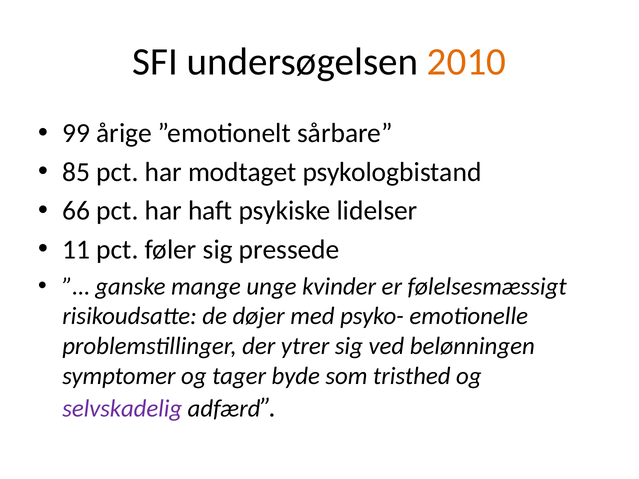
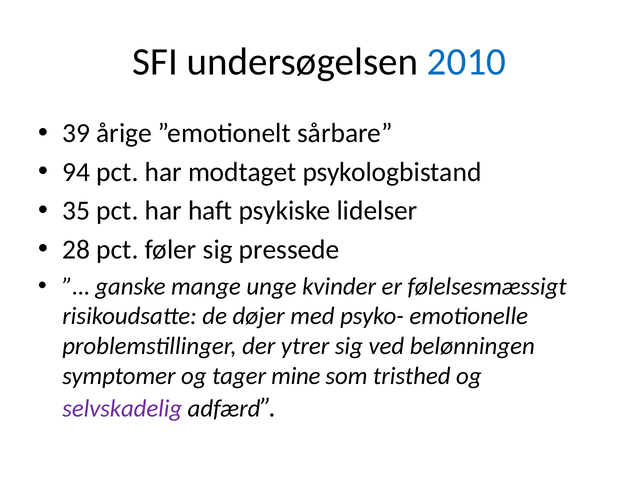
2010 colour: orange -> blue (467, 62)
99: 99 -> 39 (76, 133)
85: 85 -> 94 (76, 172)
66: 66 -> 35 (76, 211)
11: 11 -> 28 (76, 250)
byde: byde -> mine (296, 376)
